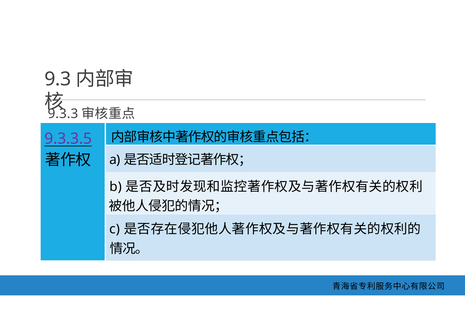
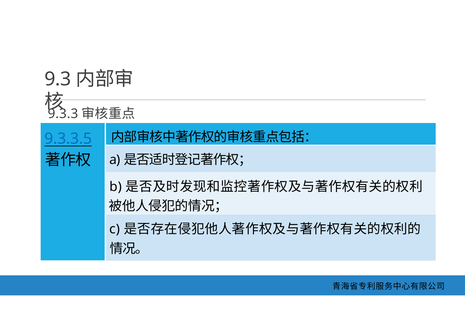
9.3.3.5 colour: purple -> blue (68, 139)
